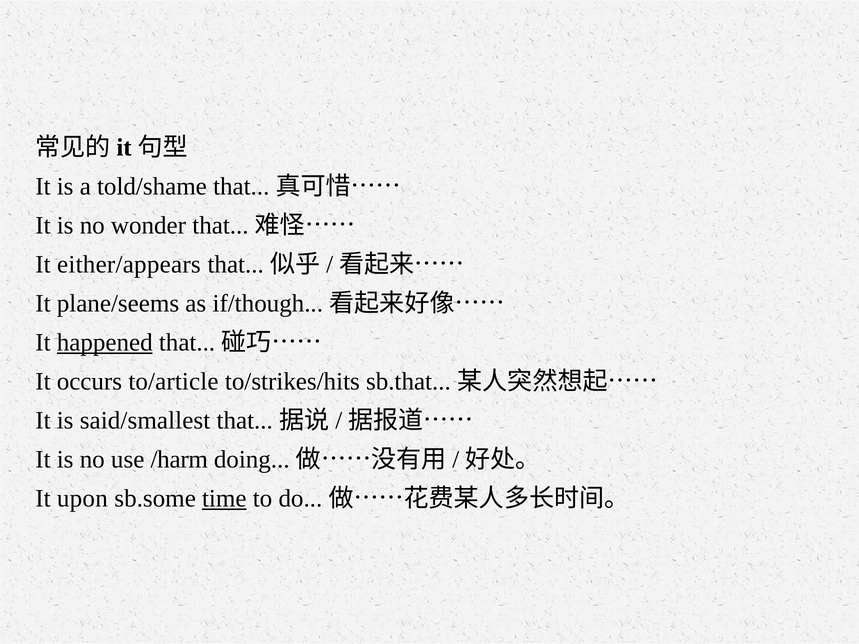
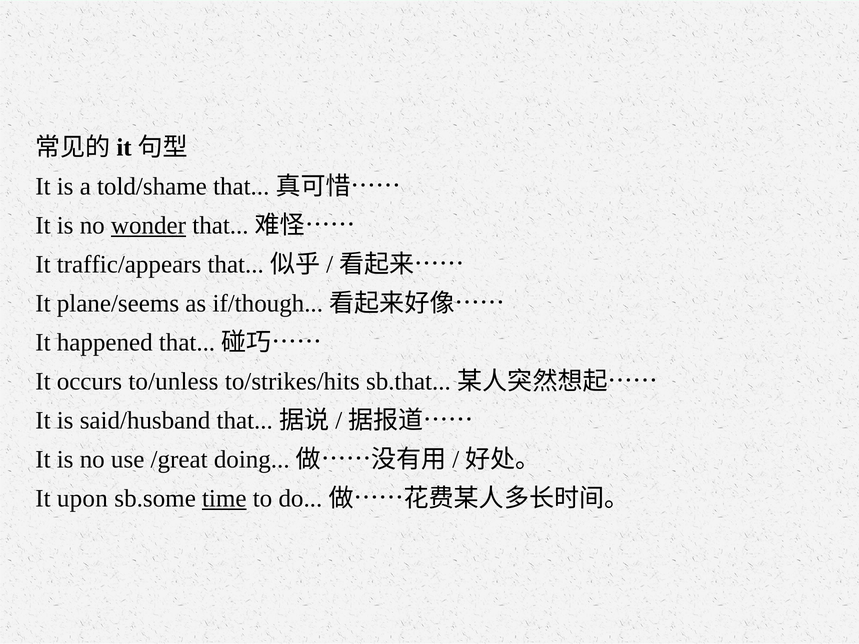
wonder underline: none -> present (149, 225)
either/appears: either/appears -> traffic/appears (129, 265)
happened underline: present -> none (105, 343)
to/article: to/article -> to/unless (173, 382)
said/smallest: said/smallest -> said/husband (145, 421)
/harm: /harm -> /great (179, 460)
